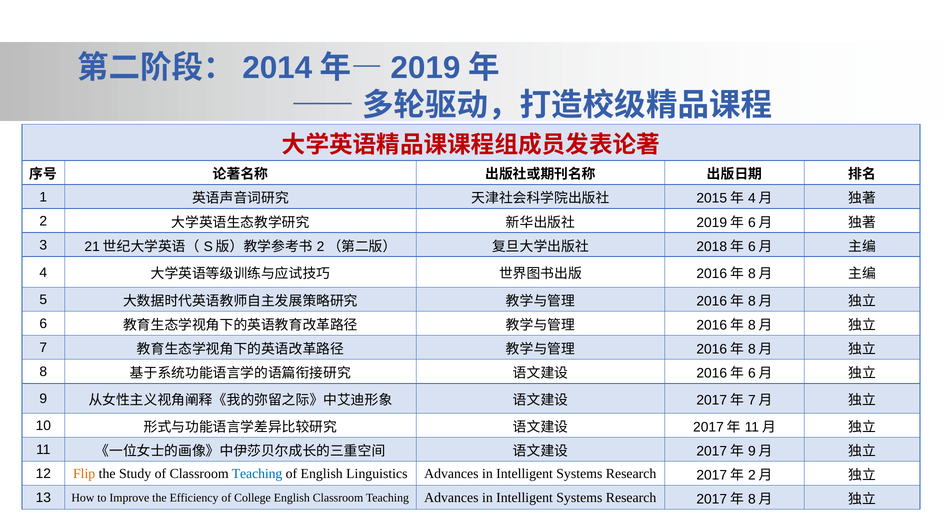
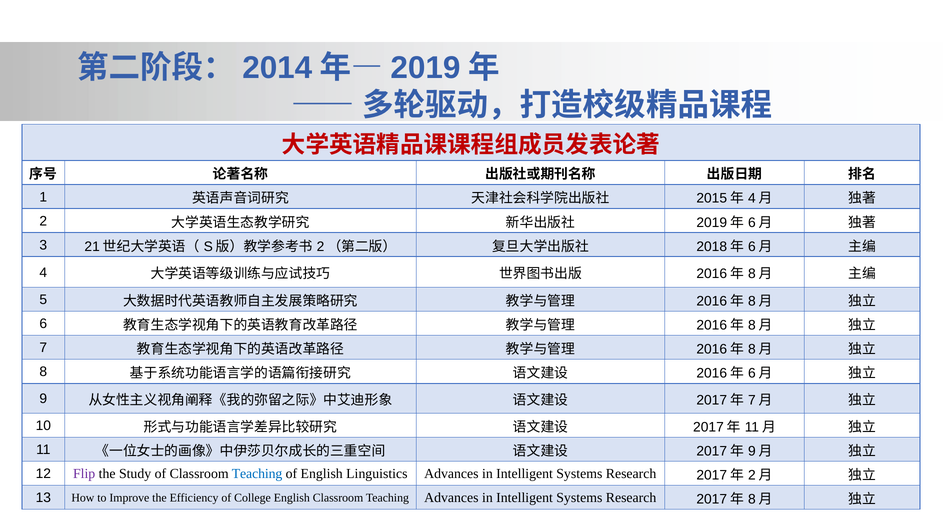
Flip colour: orange -> purple (84, 474)
